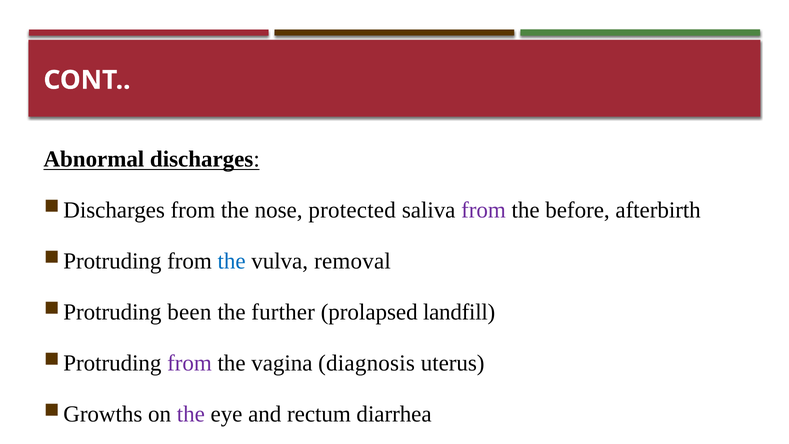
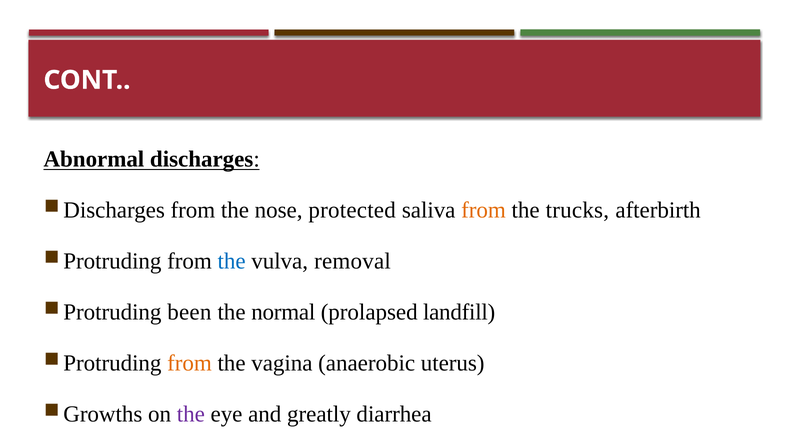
from colour: purple -> orange (483, 210)
before: before -> trucks (577, 210)
further: further -> normal (283, 312)
from colour: purple -> orange (189, 363)
diagnosis: diagnosis -> anaerobic (367, 363)
rectum: rectum -> greatly (319, 414)
